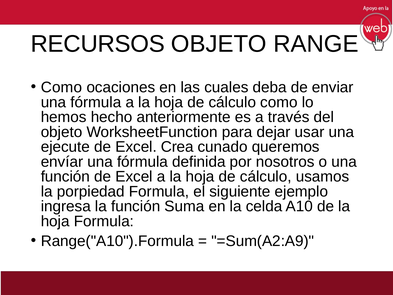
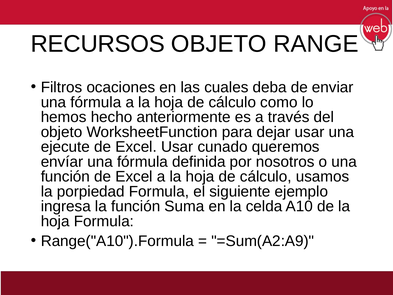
Como: Como -> Filtros (62, 87)
Excel Crea: Crea -> Usar (177, 147)
